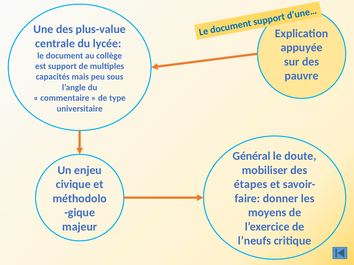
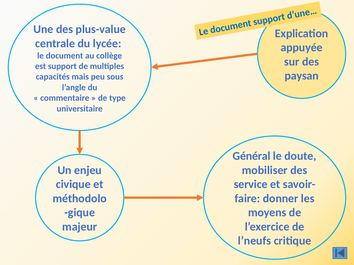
pauvre: pauvre -> paysan (302, 76)
étapes: étapes -> service (251, 185)
